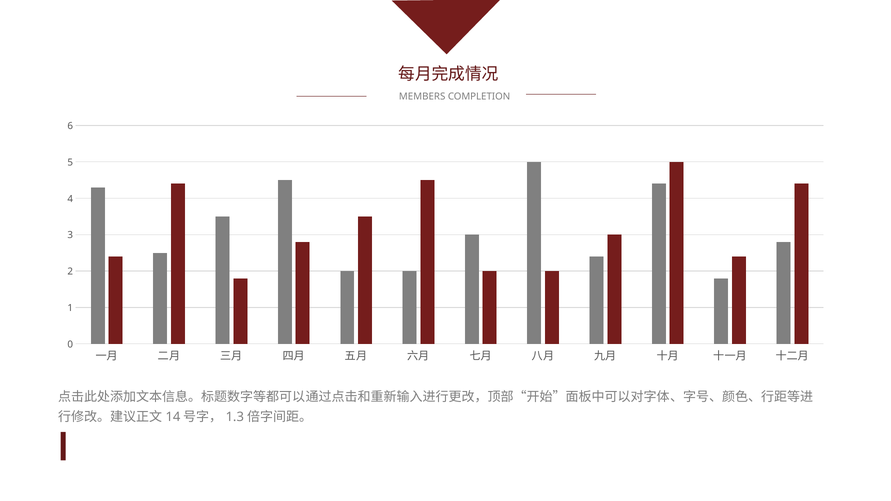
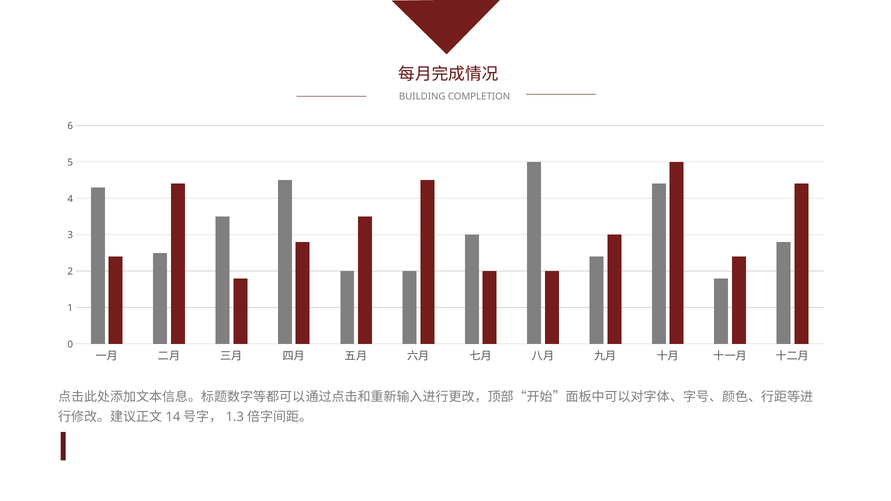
MEMBERS: MEMBERS -> BUILDING (422, 97)
